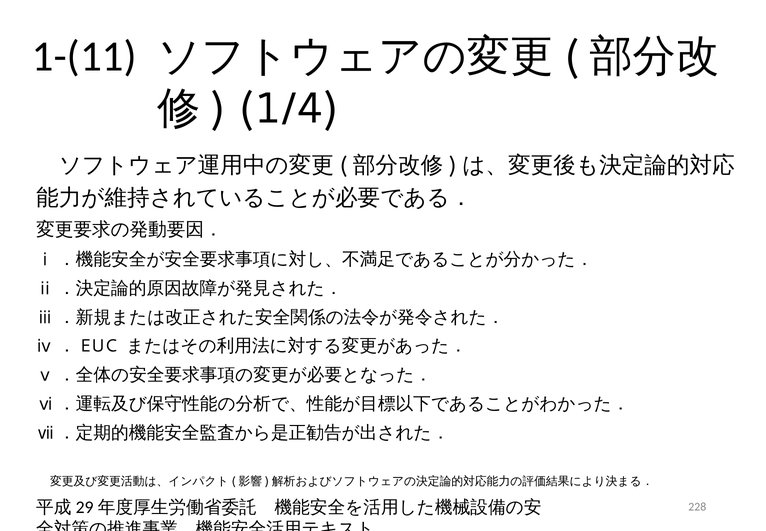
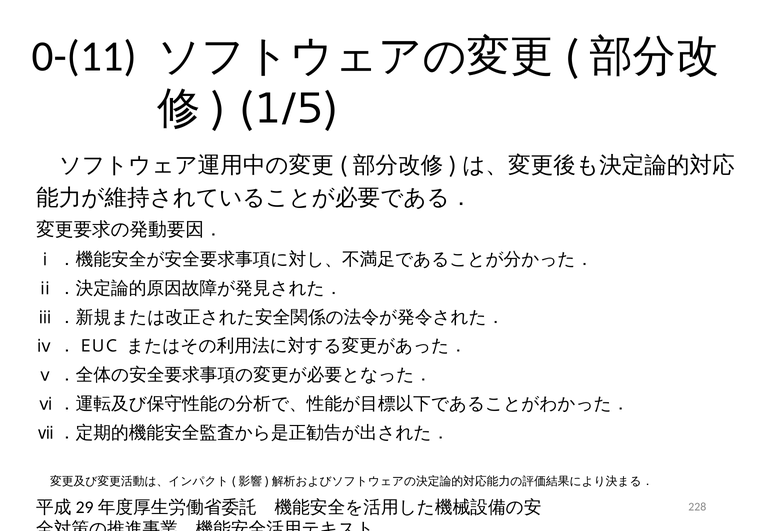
1-(11: 1-(11 -> 0-(11 (84, 57)
1/4: 1/4 -> 1/5 (289, 108)
